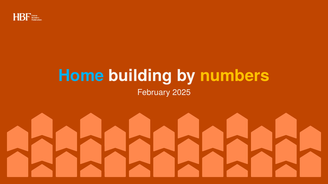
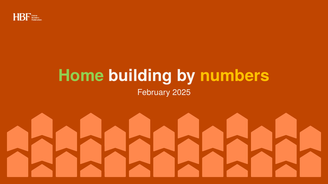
Home colour: light blue -> light green (81, 76)
